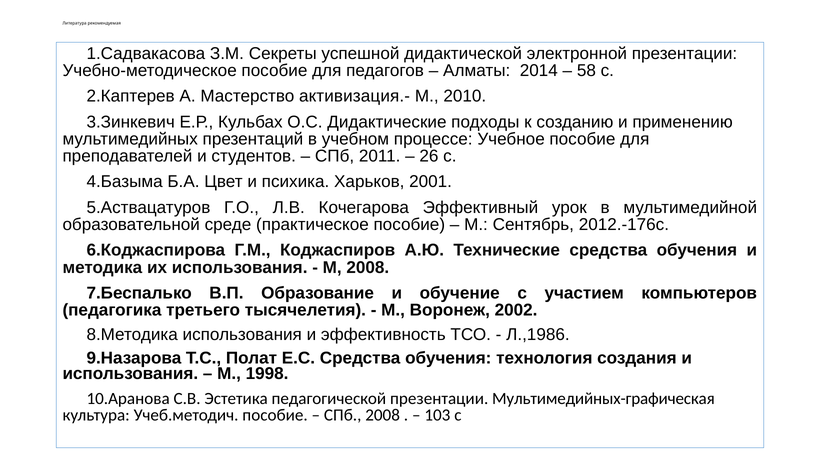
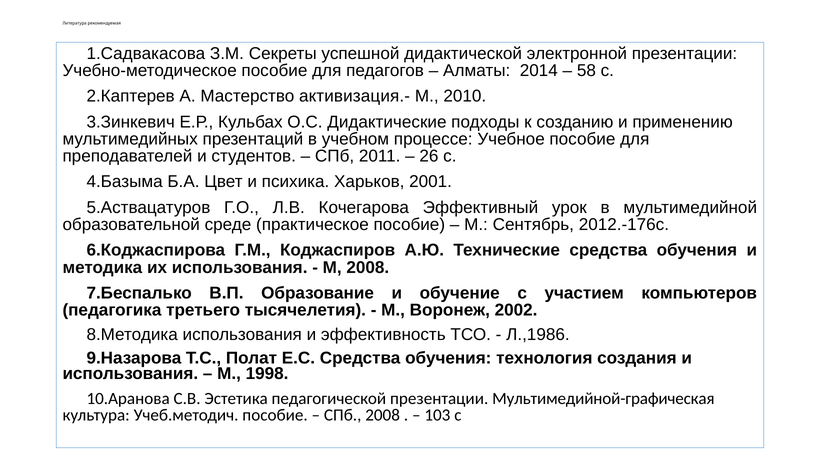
Мультимедийных-графическая: Мультимедийных-графическая -> Мультимедийной-графическая (603, 399)
